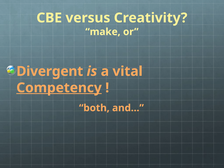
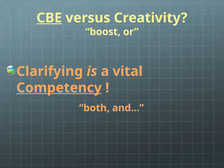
CBE underline: none -> present (49, 18)
make: make -> boost (103, 32)
Divergent: Divergent -> Clarifying (50, 71)
